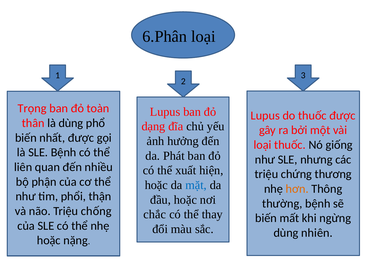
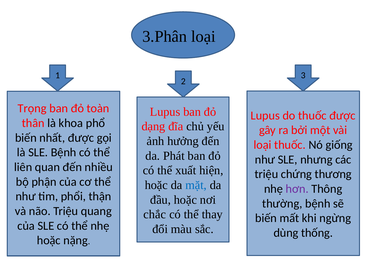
6.Phân: 6.Phân -> 3.Phân (165, 36)
là dùng: dùng -> khoa (71, 123)
hơn colour: orange -> purple (297, 188)
chống: chống -> quang (96, 211)
nhiên: nhiên -> thống (317, 232)
